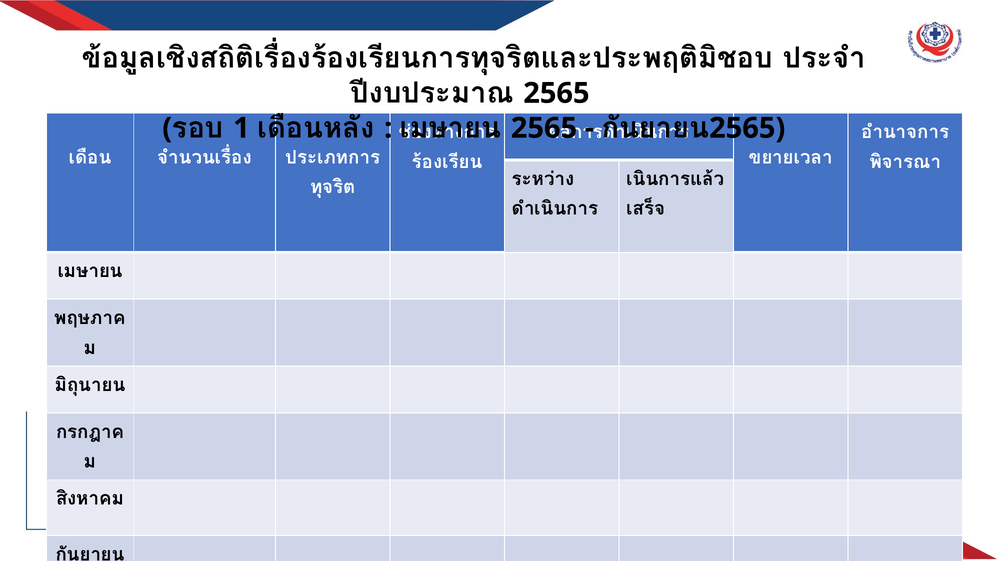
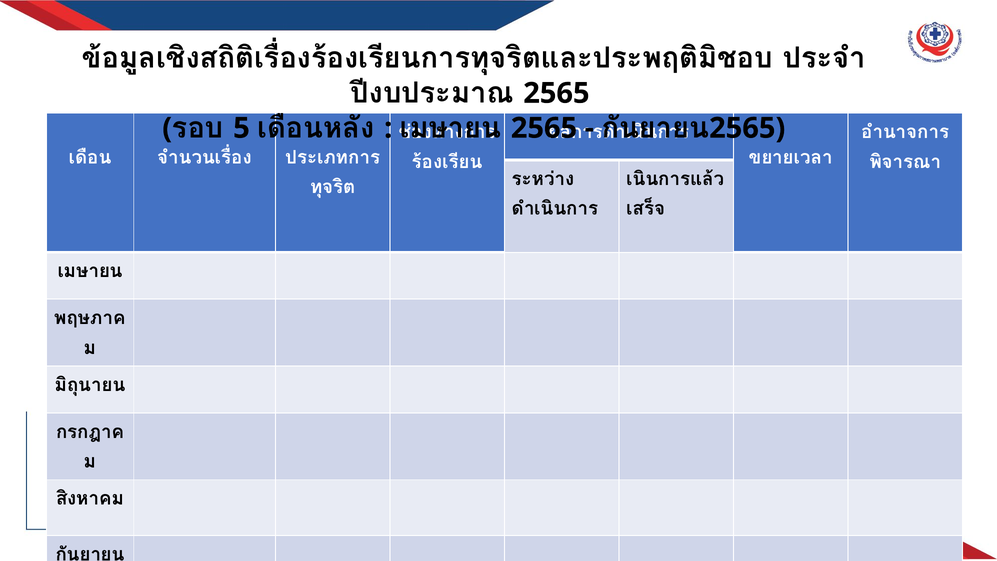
1: 1 -> 5 (241, 128)
